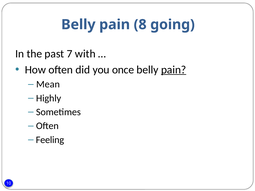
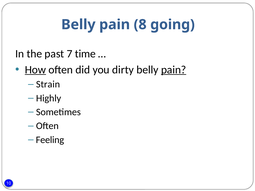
with: with -> time (85, 54)
How underline: none -> present (35, 70)
once: once -> dirty (123, 70)
Mean: Mean -> Strain (48, 84)
